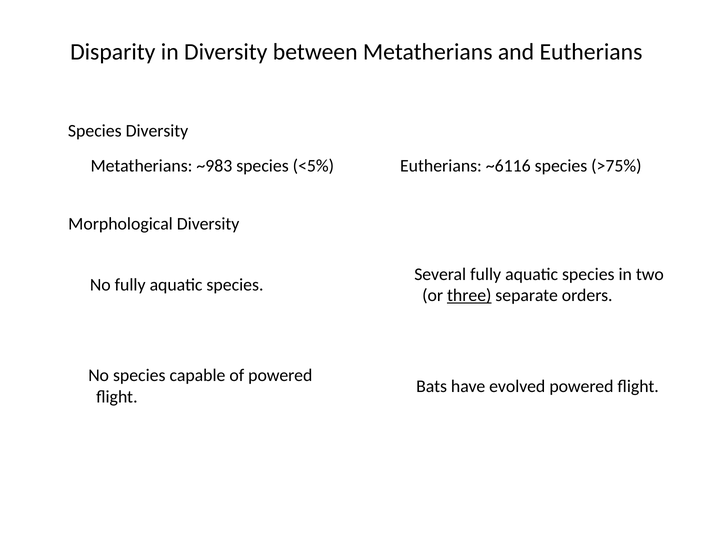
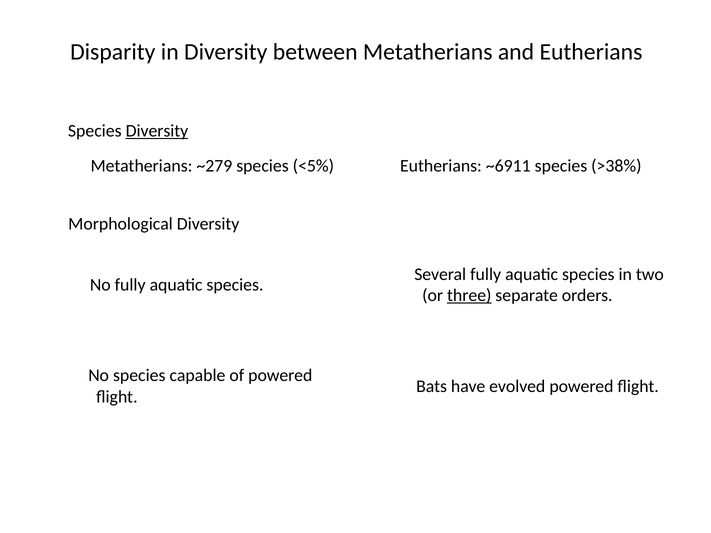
Diversity underline: none -> present (157, 131)
~983: ~983 -> ~279 (214, 166)
~6116: ~6116 -> ~6911 (508, 166)
>75%: >75% -> >38% (616, 166)
